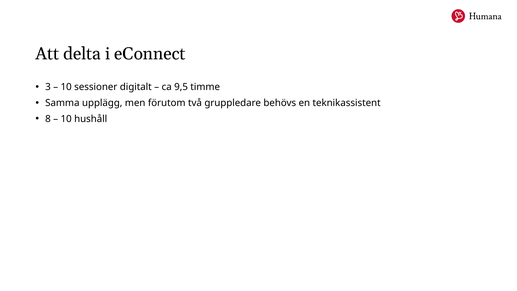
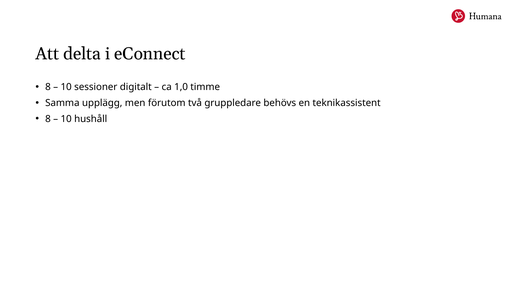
3: 3 -> 8 (48, 87)
9,5: 9,5 -> 1,0 (181, 87)
